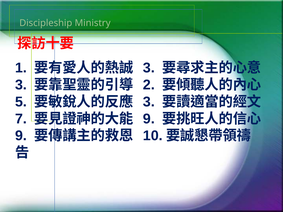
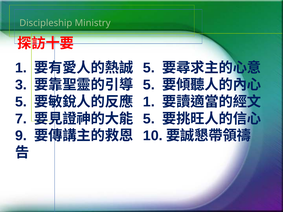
3: 3 -> 5 (149, 68)
2: 2 -> 5 (149, 85)
3: 3 -> 1 (149, 102)
9: 9 -> 5 (149, 119)
